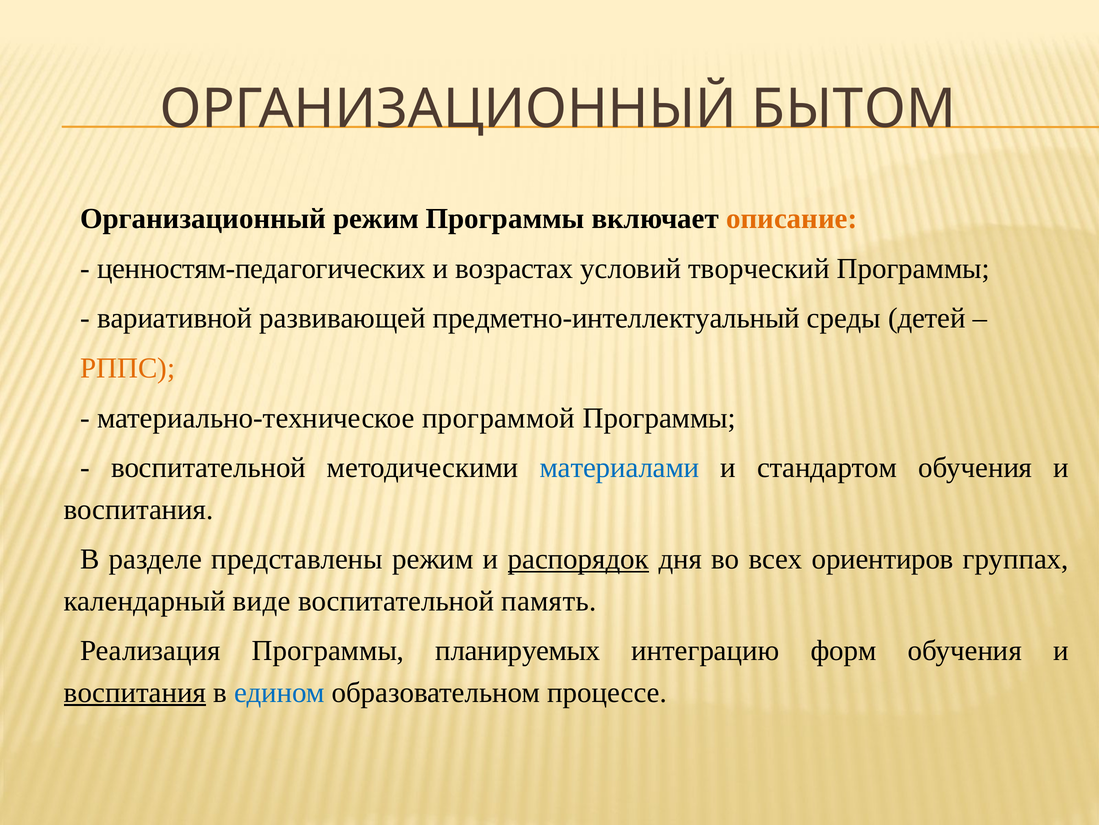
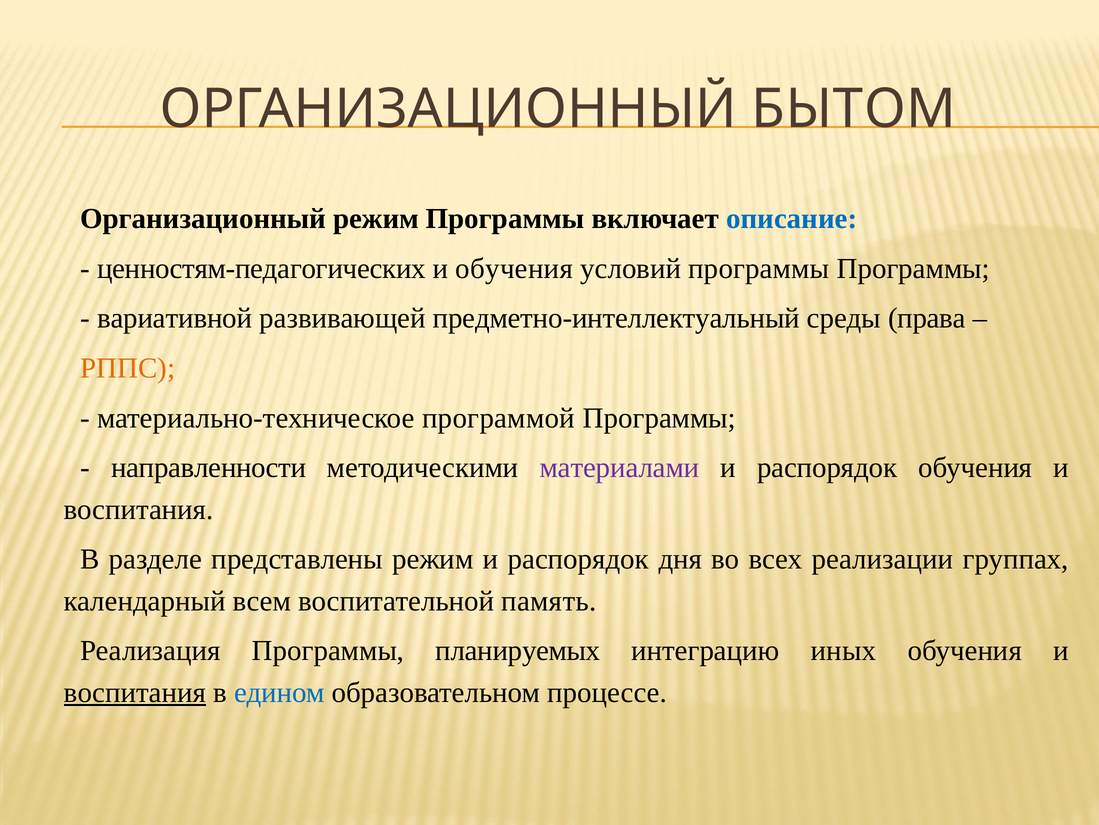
описание colour: orange -> blue (792, 219)
и возрастах: возрастах -> обучения (514, 268)
условий творческий: творческий -> программы (759, 268)
детей: детей -> права (927, 318)
воспитательной: воспитательной -> направленности (209, 467)
материалами colour: blue -> purple (620, 467)
стандартом: стандартом -> распорядок (827, 467)
распорядок underline: present -> none (578, 559)
ориентиров: ориентиров -> реализации (883, 559)
виде: виде -> всем (262, 601)
форм: форм -> иных (843, 650)
